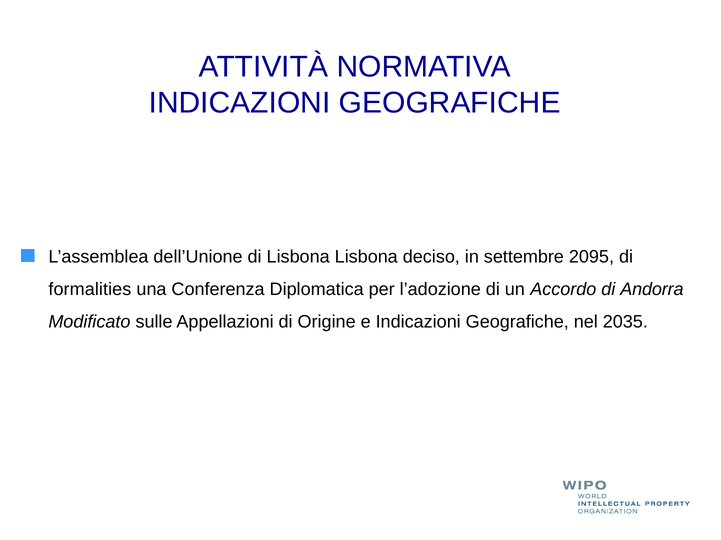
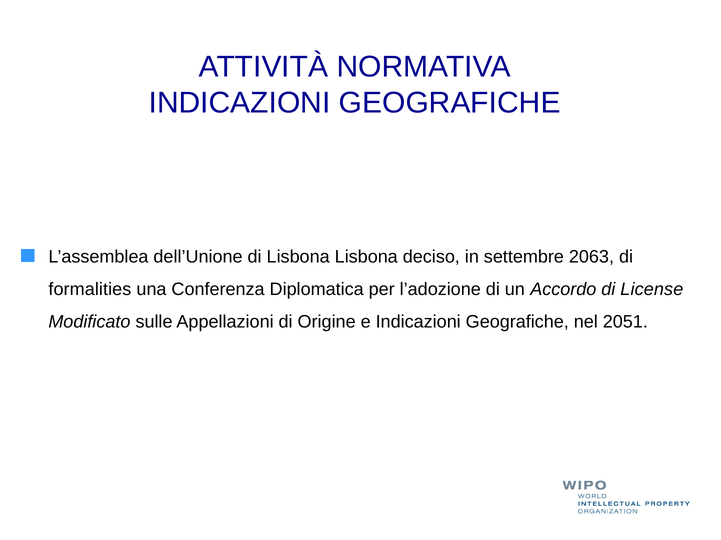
2095: 2095 -> 2063 (591, 257)
Andorra: Andorra -> License (652, 290)
2035: 2035 -> 2051 (625, 322)
